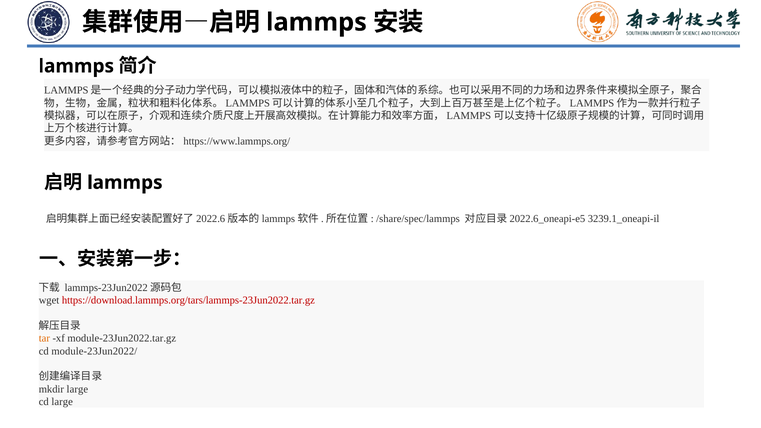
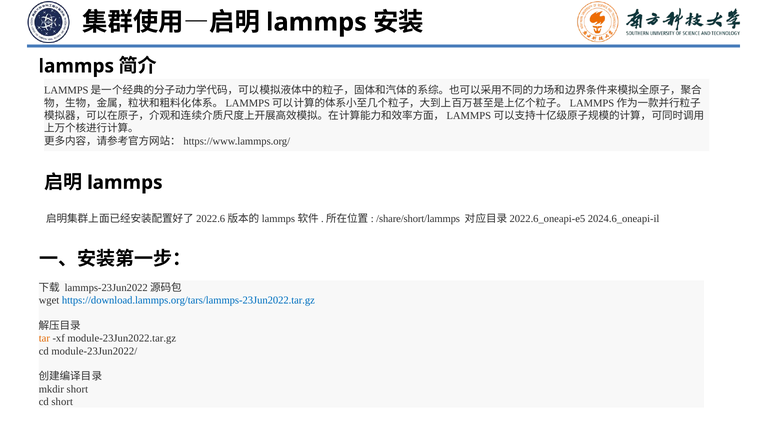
/share/spec/lammps: /share/spec/lammps -> /share/short/lammps (418, 219)
3239.1_oneapi-il: 3239.1_oneapi-il -> 2024.6_oneapi-il (624, 219)
https://download.lammps.org/tars/lammps-23Jun2022.tar.gz colour: red -> blue (188, 300)
mkdir large: large -> short (77, 389)
cd large: large -> short (62, 402)
